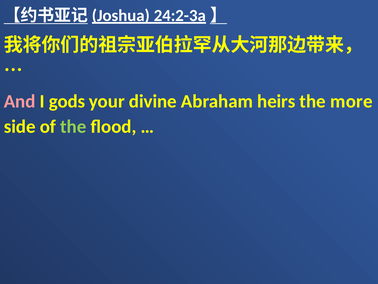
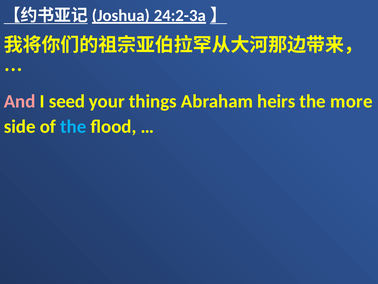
gods: gods -> seed (67, 101)
divine: divine -> things (153, 101)
the colour: light green -> light blue (73, 127)
